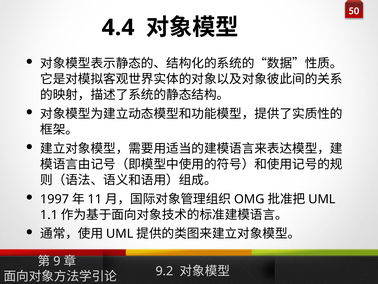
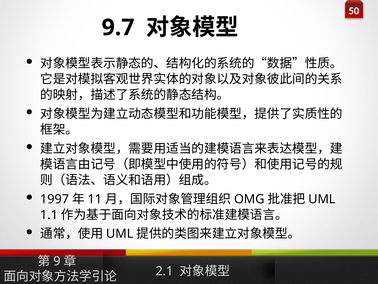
4.4: 4.4 -> 9.7 (118, 27)
9.2: 9.2 -> 2.1 (164, 271)
